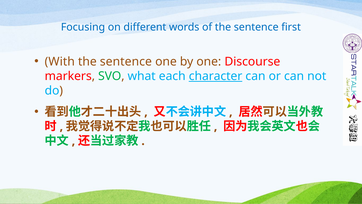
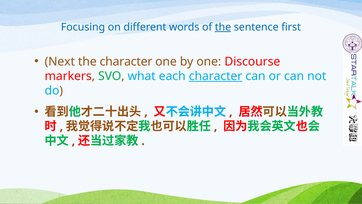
the underline: none -> present (223, 27)
With: With -> Next (60, 61)
sentence: sentence -> character (126, 61)
